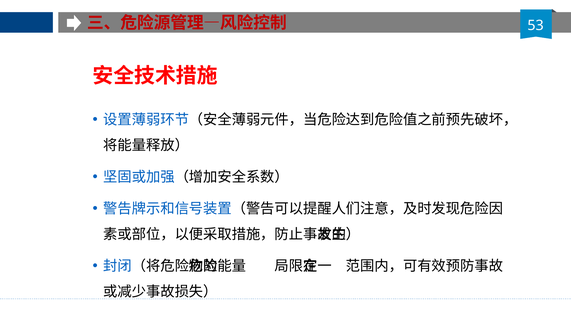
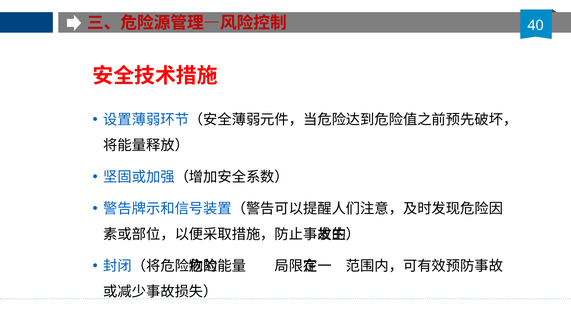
53: 53 -> 40 (536, 25)
